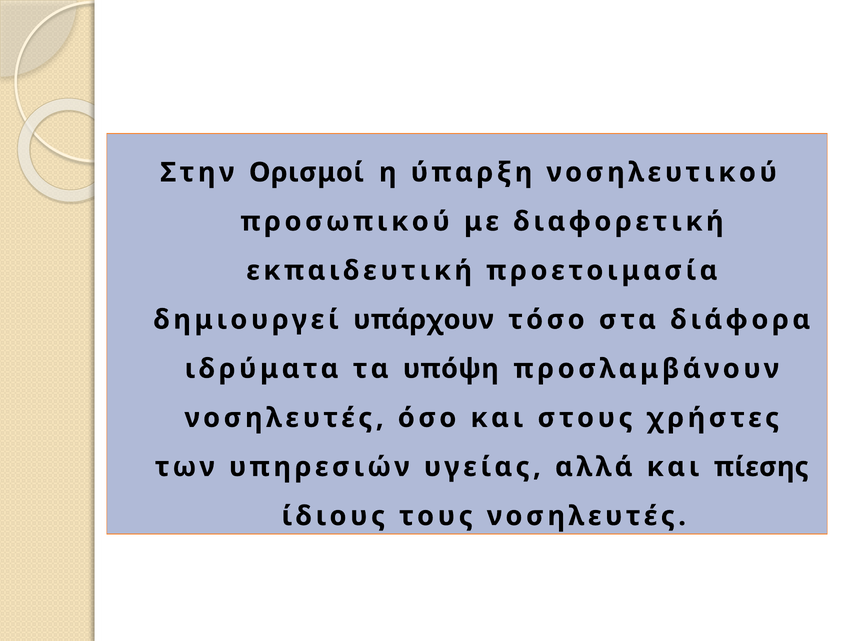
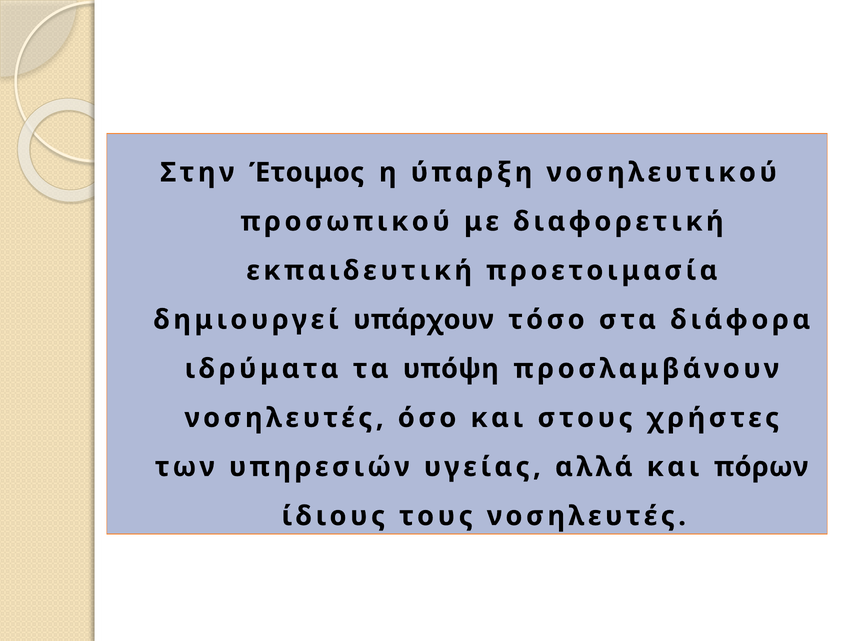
Ορισμοί: Ορισμοί -> Έτοιμος (307, 172)
πίεσης: πίεσης -> πόρων (761, 467)
